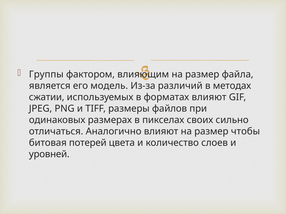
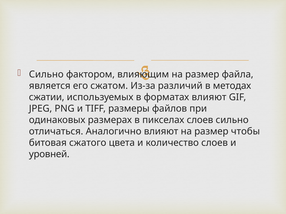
Группы: Группы -> Сильно (46, 75)
модель: модель -> сжатом (109, 86)
пикселах своих: своих -> слоев (200, 120)
потерей: потерей -> сжатого (88, 143)
